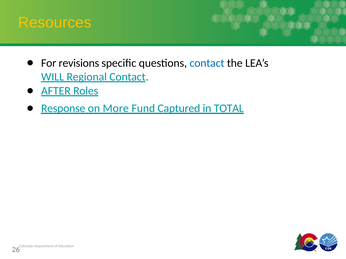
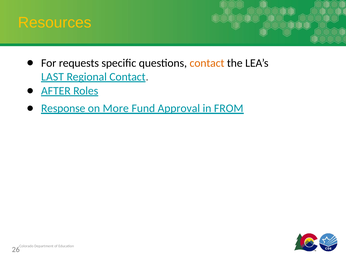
revisions: revisions -> requests (79, 63)
contact colour: blue -> orange (207, 63)
WILL: WILL -> LAST (53, 77)
Captured: Captured -> Approval (179, 109)
TOTAL: TOTAL -> FROM (229, 109)
